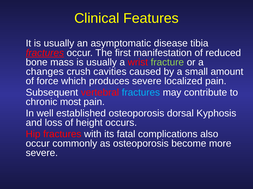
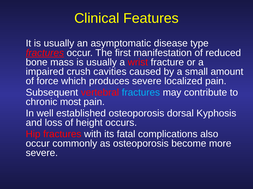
tibia: tibia -> type (199, 44)
fracture colour: light green -> white (167, 62)
changes: changes -> impaired (45, 72)
